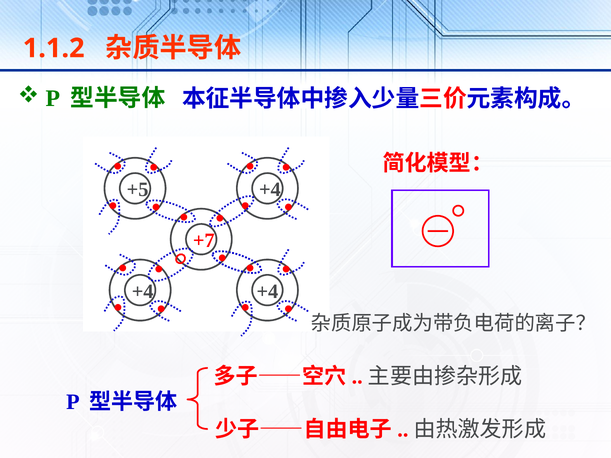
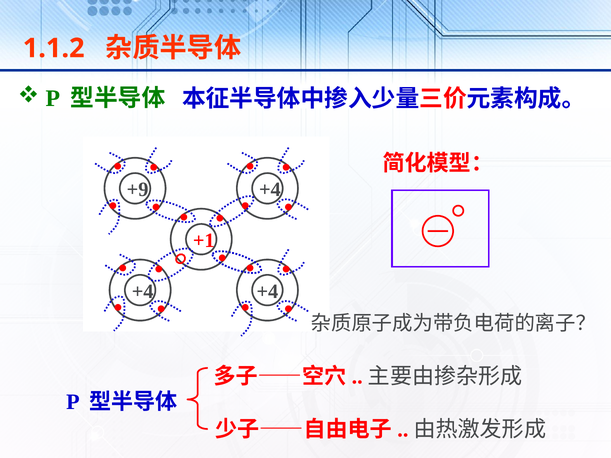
+5: +5 -> +9 (138, 190)
+7: +7 -> +1 (204, 241)
